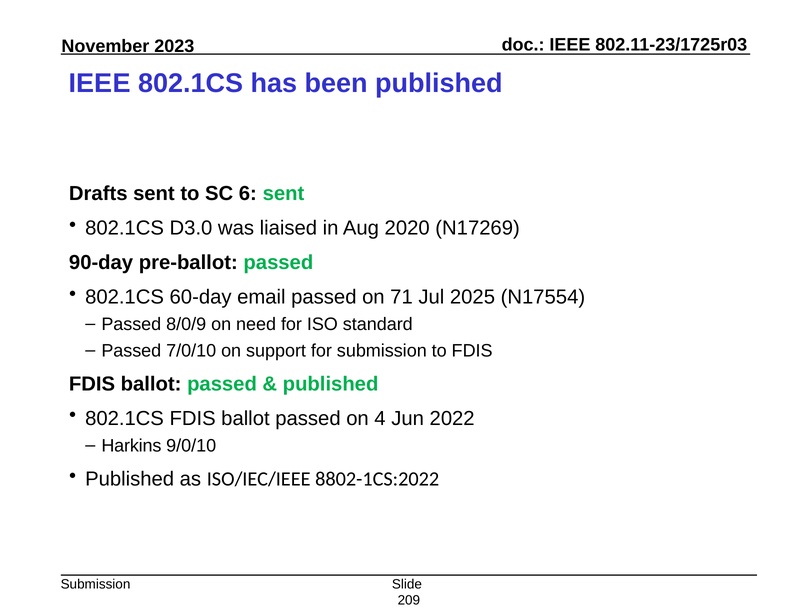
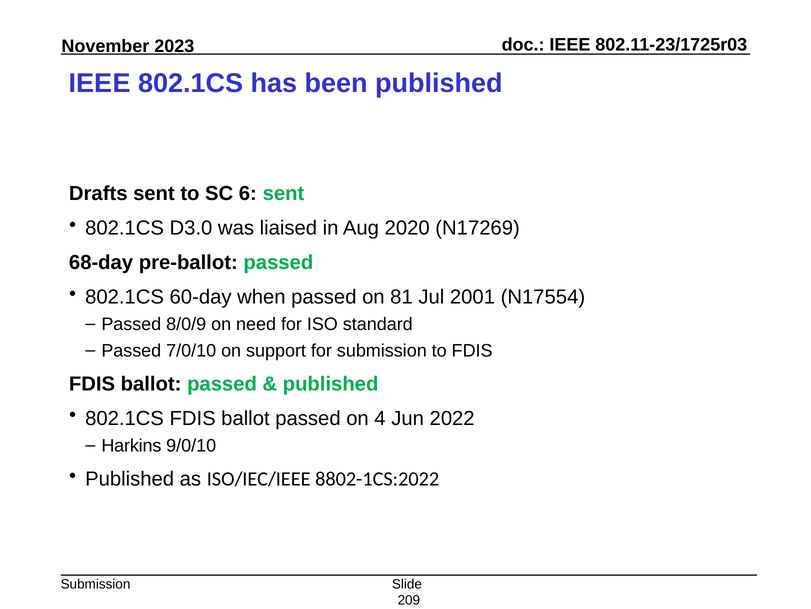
90-day: 90-day -> 68-day (101, 262)
email: email -> when (261, 297)
71: 71 -> 81 (402, 297)
2025: 2025 -> 2001 (472, 297)
